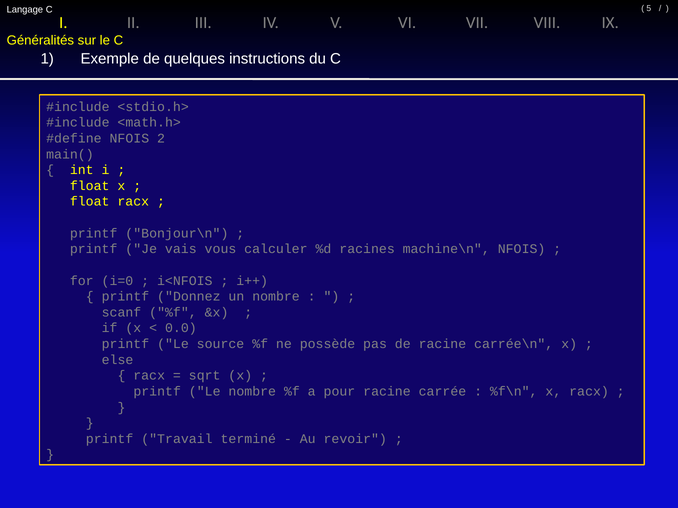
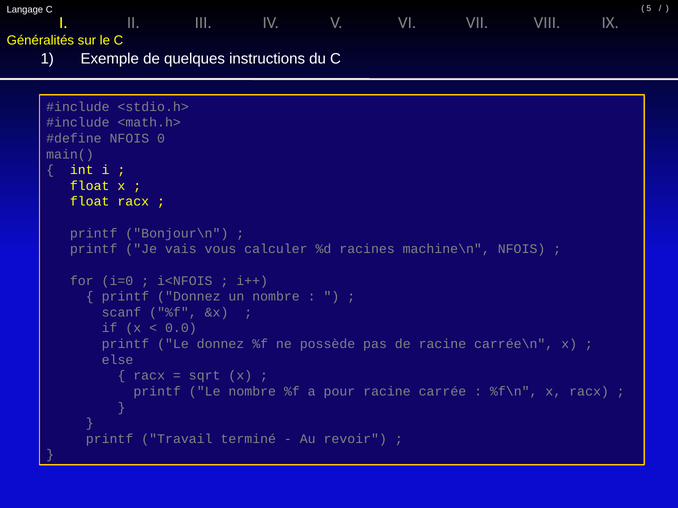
2: 2 -> 0 (161, 139)
Le source: source -> donnez (221, 344)
